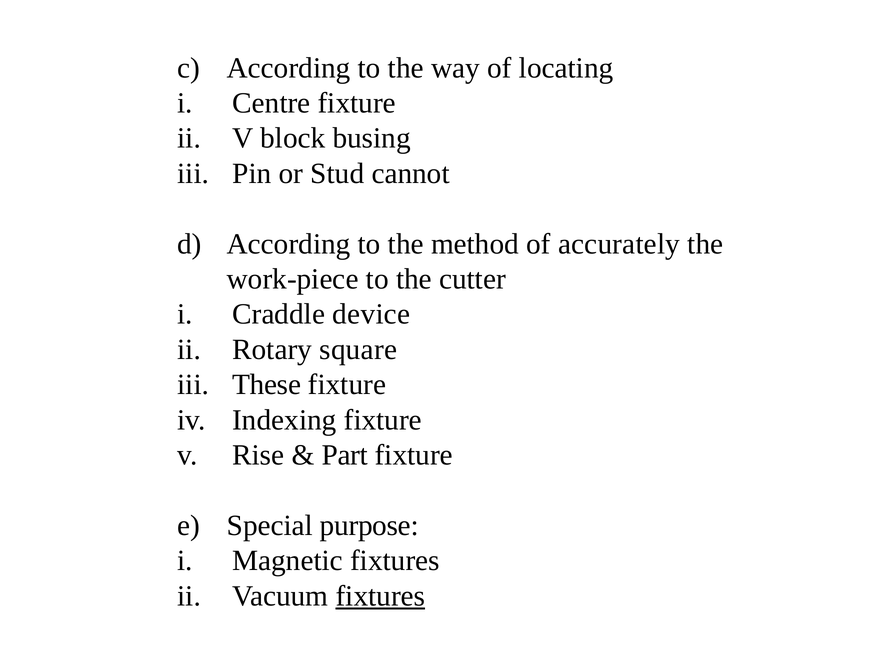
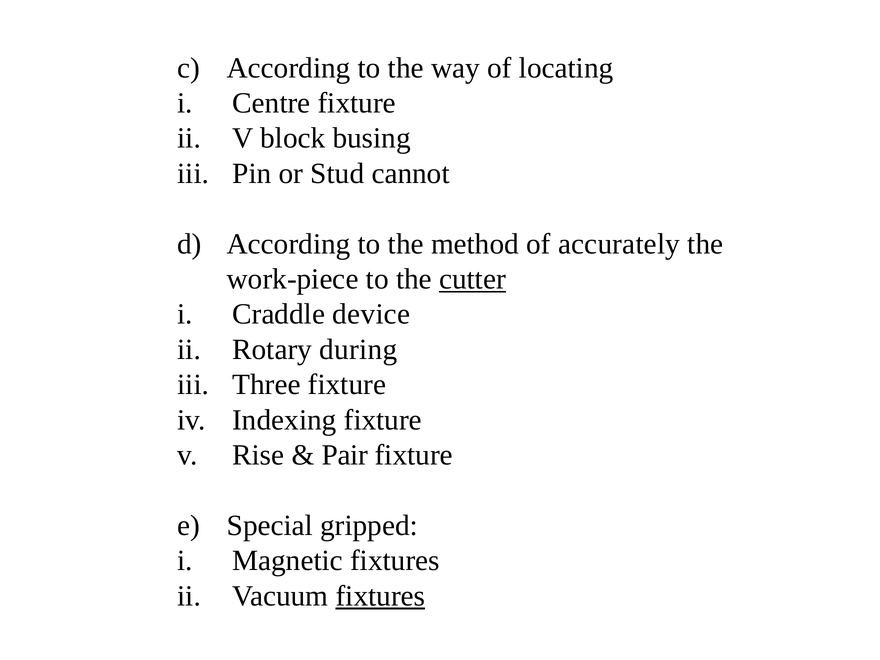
cutter underline: none -> present (473, 279)
square: square -> during (358, 349)
These: These -> Three (266, 385)
Part: Part -> Pair (345, 455)
purpose: purpose -> gripped (369, 525)
